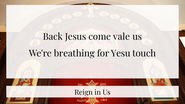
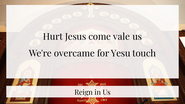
Back: Back -> Hurt (53, 37)
breathing: breathing -> overcame (74, 53)
